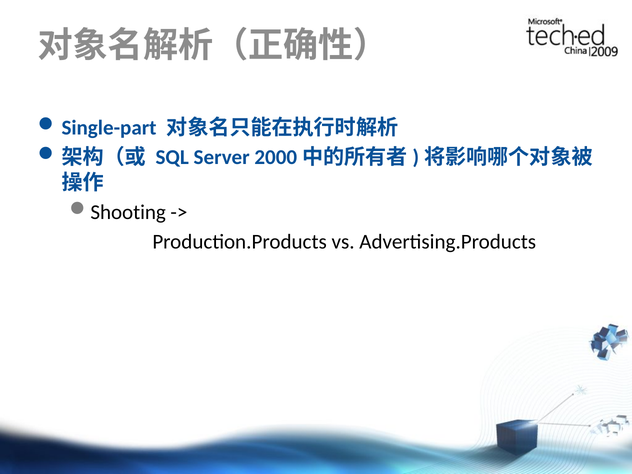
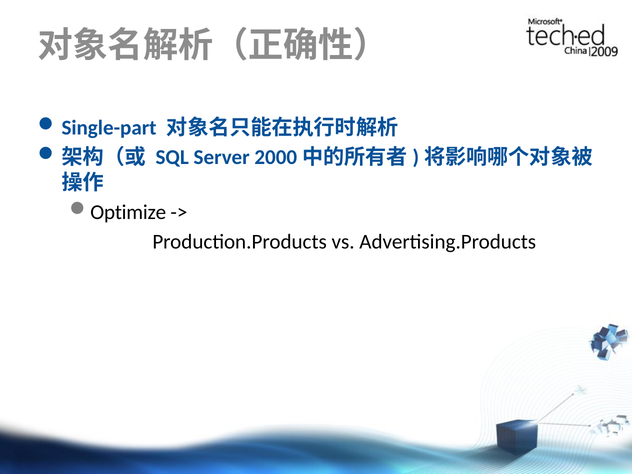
Shooting: Shooting -> Optimize (128, 212)
